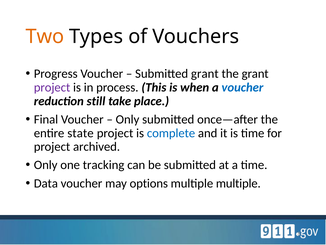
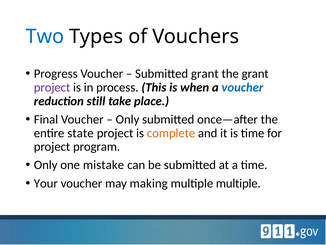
Two colour: orange -> blue (45, 37)
complete colour: blue -> orange (171, 133)
archived: archived -> program (97, 146)
tracking: tracking -> mistake (104, 165)
Data: Data -> Your (46, 183)
options: options -> making (149, 183)
